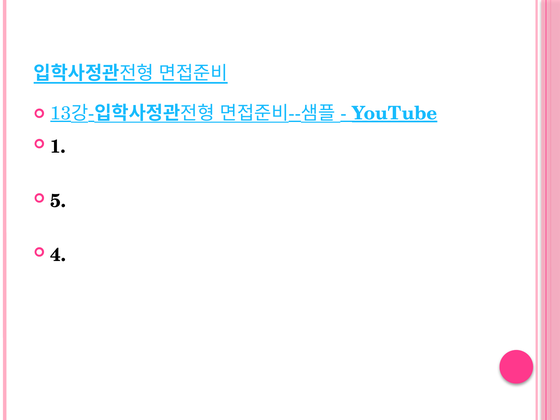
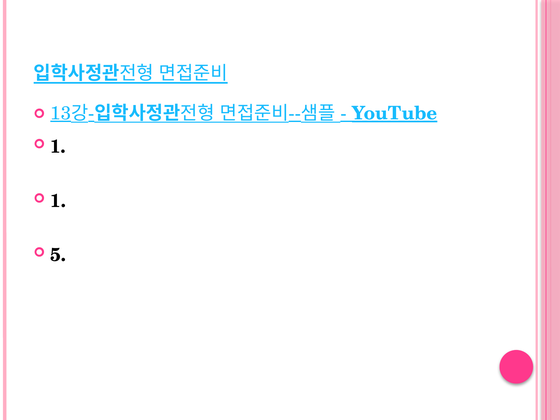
5: 5 -> 1 (58, 201)
4: 4 -> 5 (58, 255)
